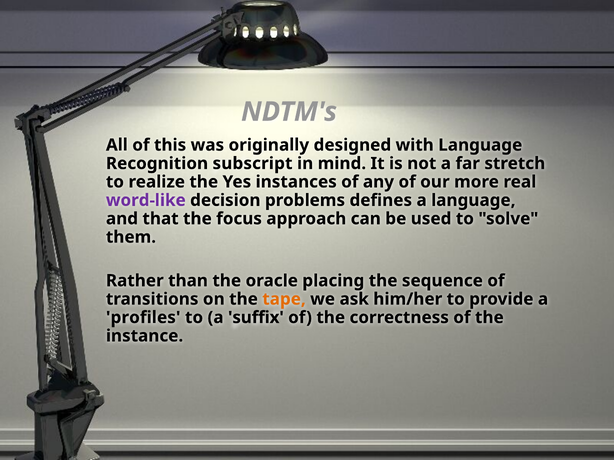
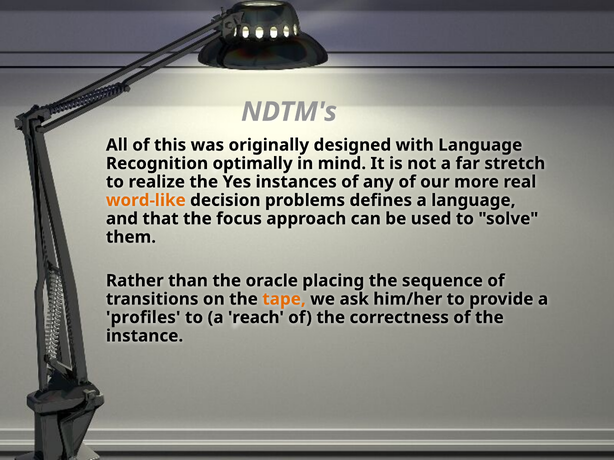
subscript: subscript -> optimally (253, 164)
word-like colour: purple -> orange (146, 200)
suffix: suffix -> reach (256, 318)
